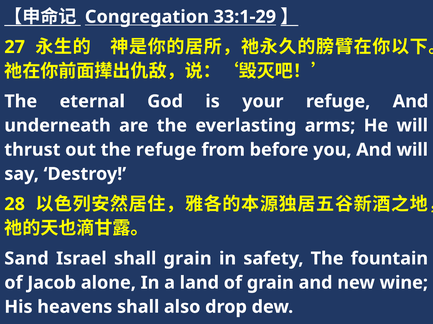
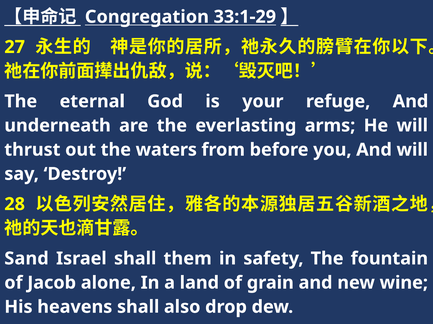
the refuge: refuge -> waters (166, 150)
shall grain: grain -> them (188, 259)
